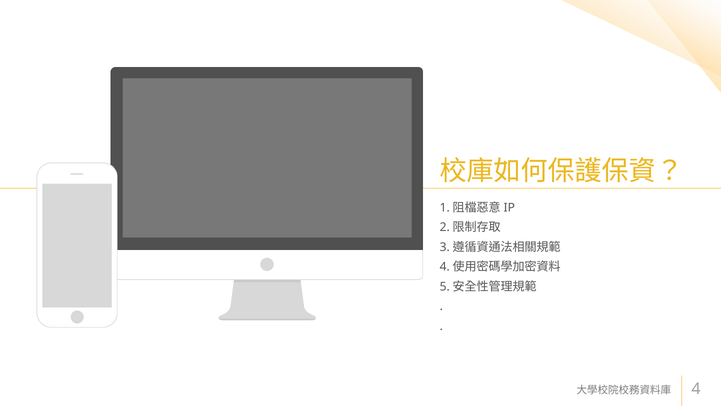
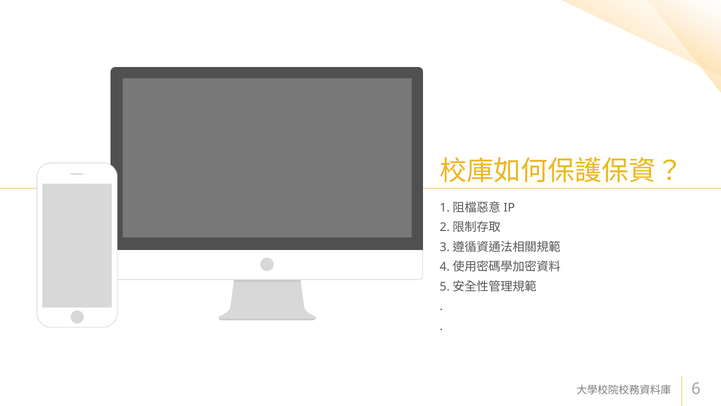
4: 4 -> 6 (696, 389)
